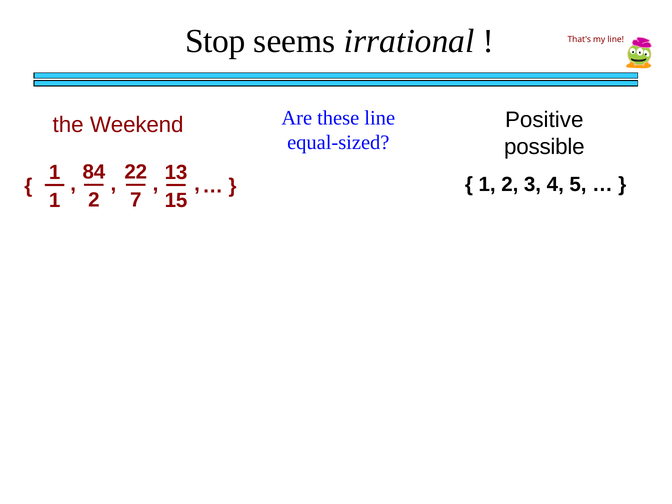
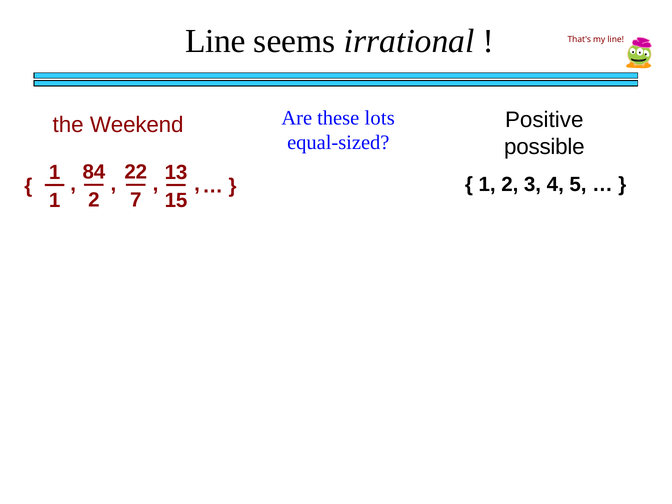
Stop: Stop -> Line (215, 41)
these line: line -> lots (380, 118)
